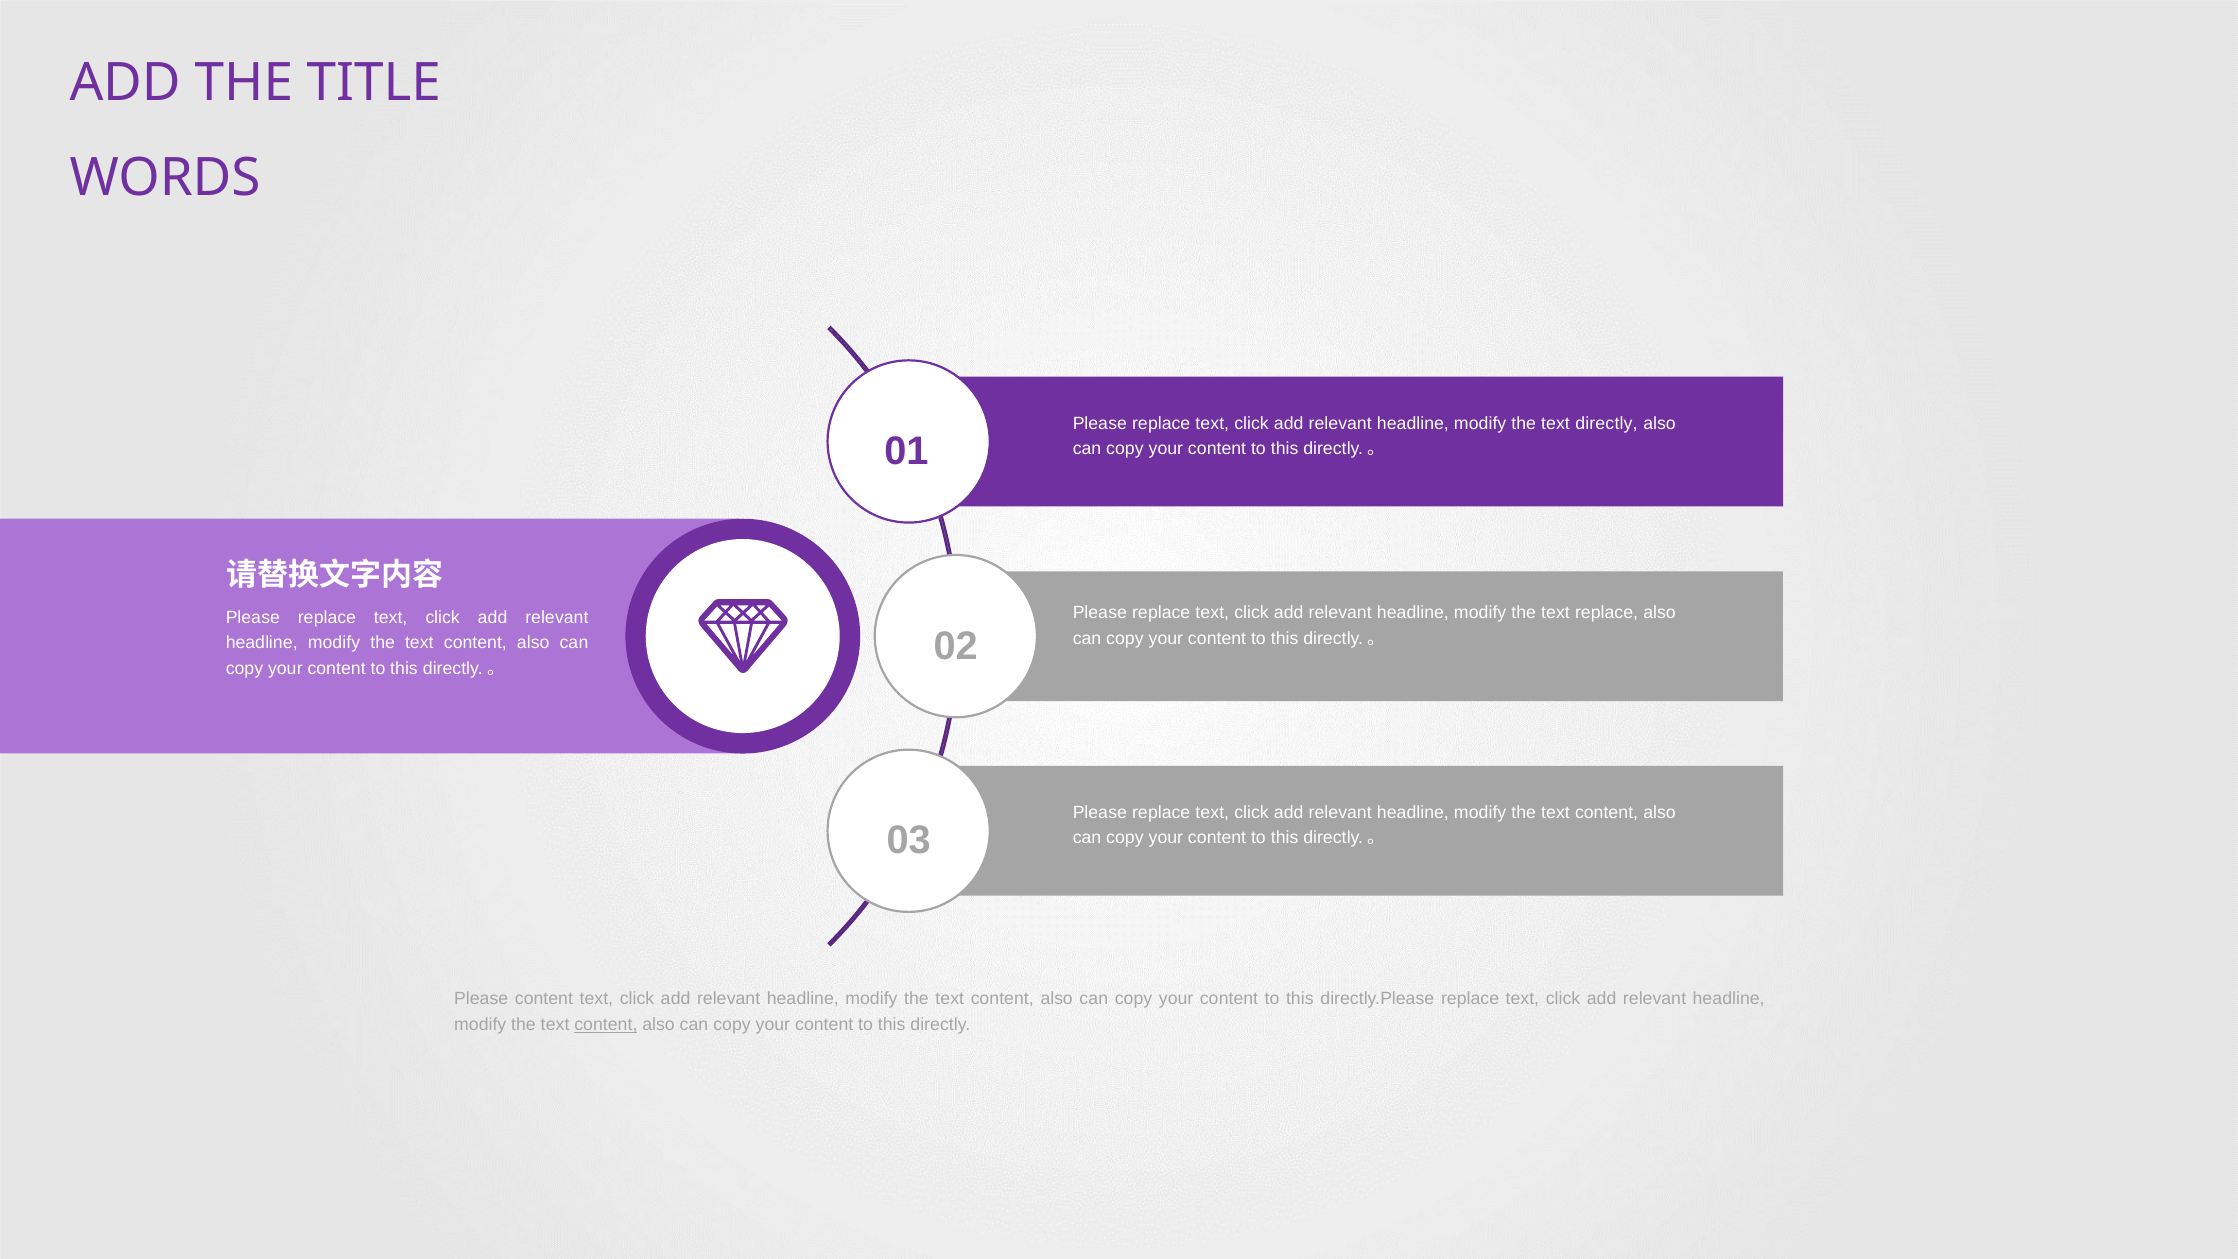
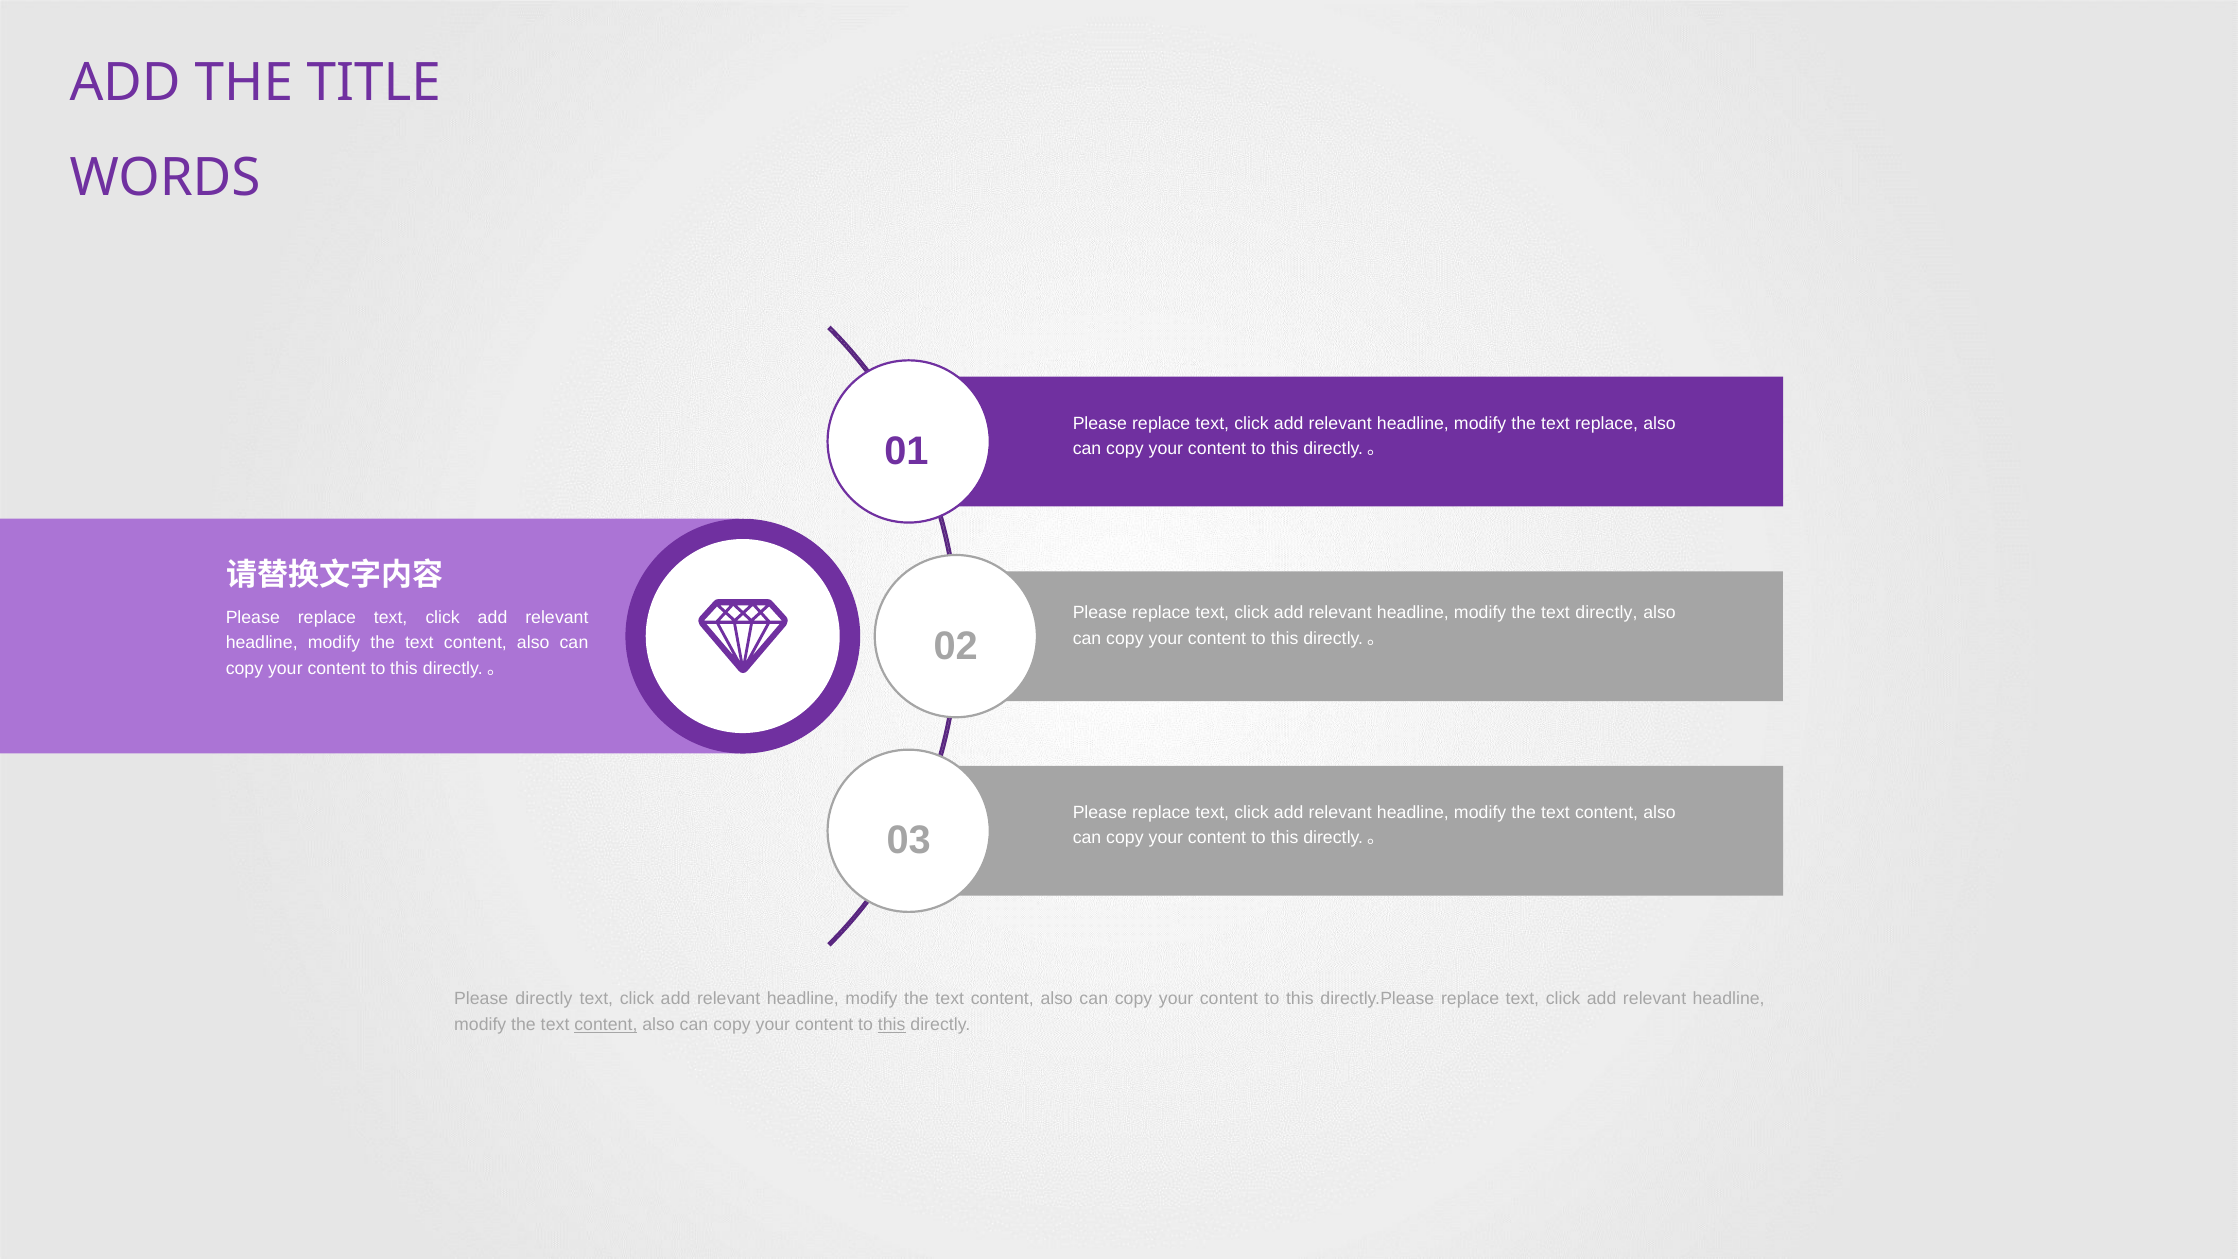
text directly: directly -> replace (1607, 423)
text replace: replace -> directly (1606, 613)
Please content: content -> directly (544, 999)
this underline: none -> present (892, 1024)
